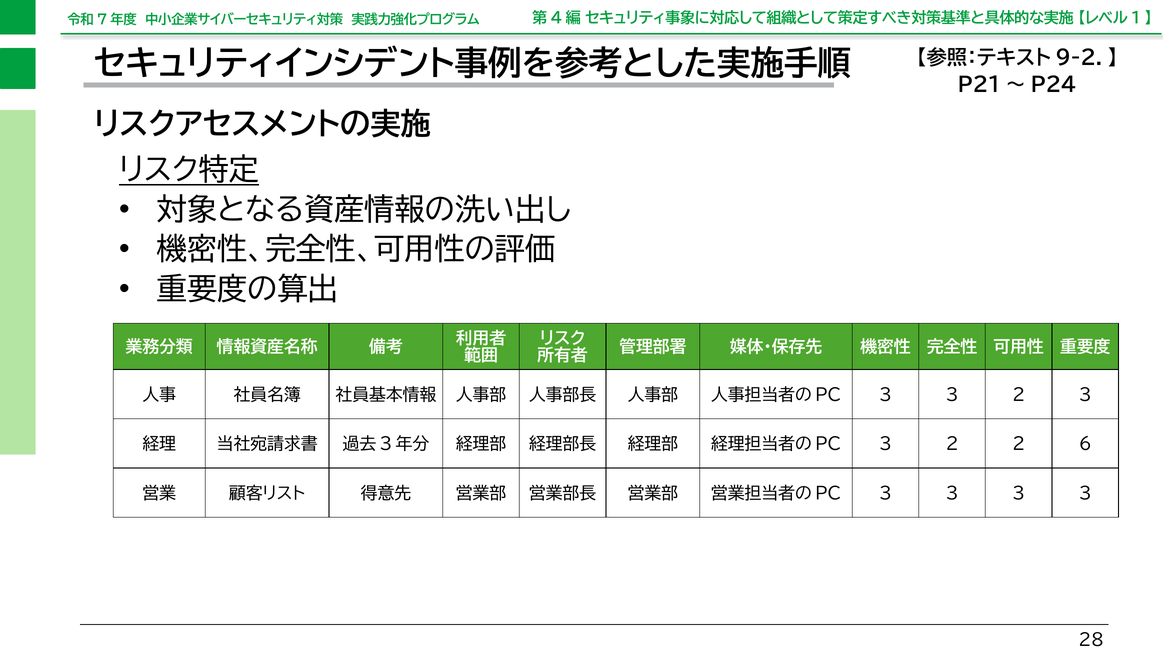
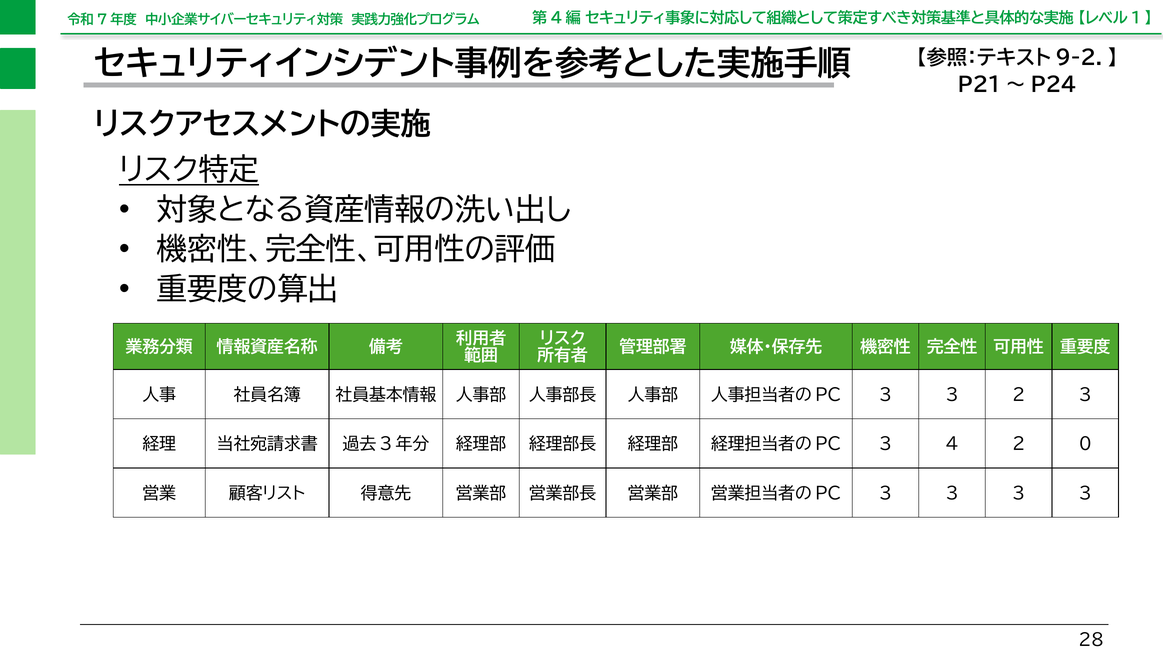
2: 2 -> 4 (952, 444)
6: 6 -> 0 (1085, 444)
